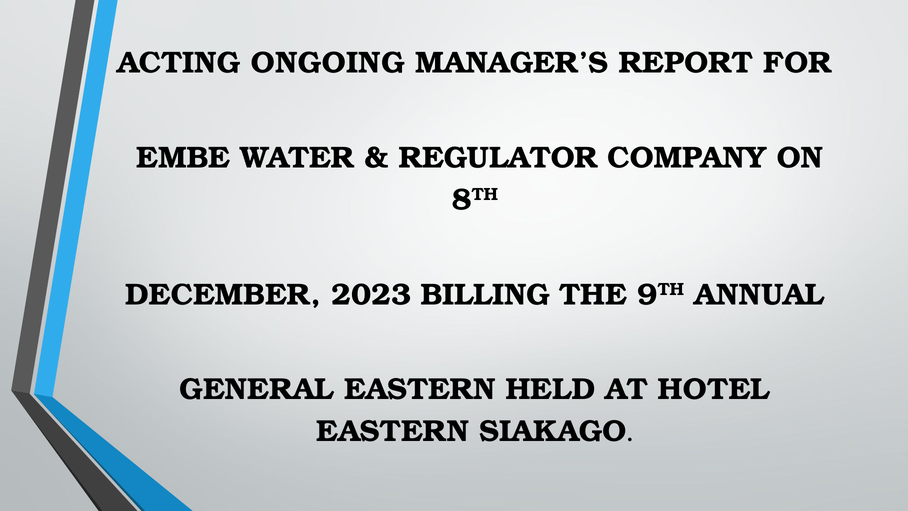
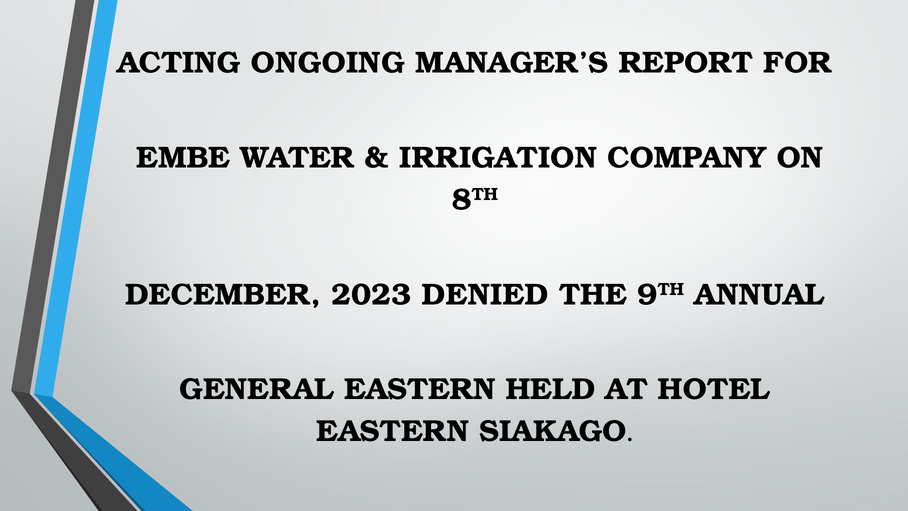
REGULATOR: REGULATOR -> IRRIGATION (498, 158)
BILLING: BILLING -> DENIED (485, 294)
